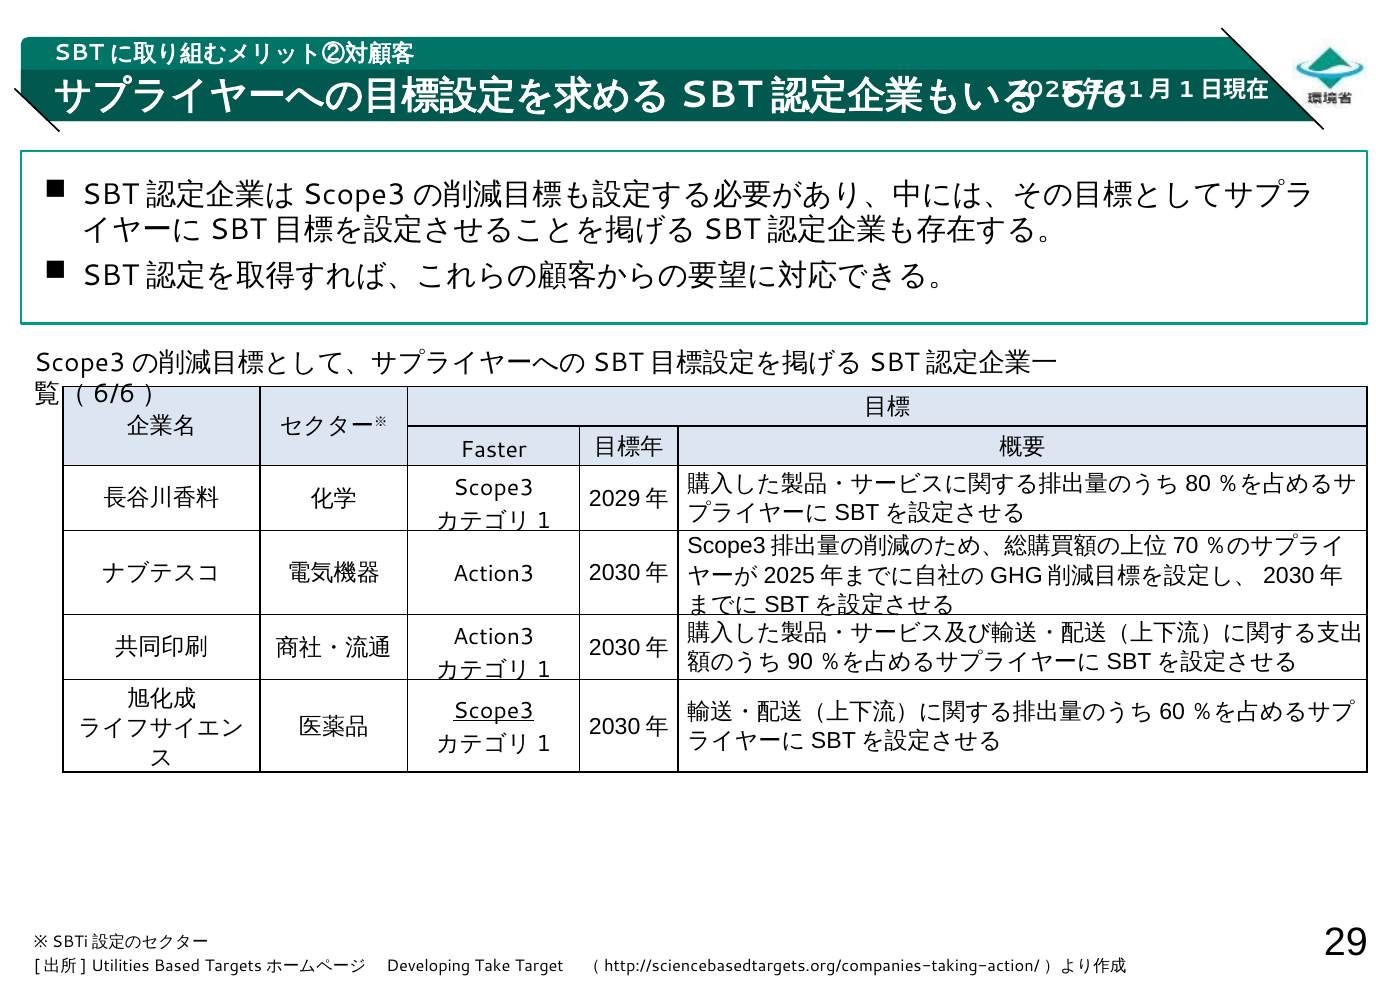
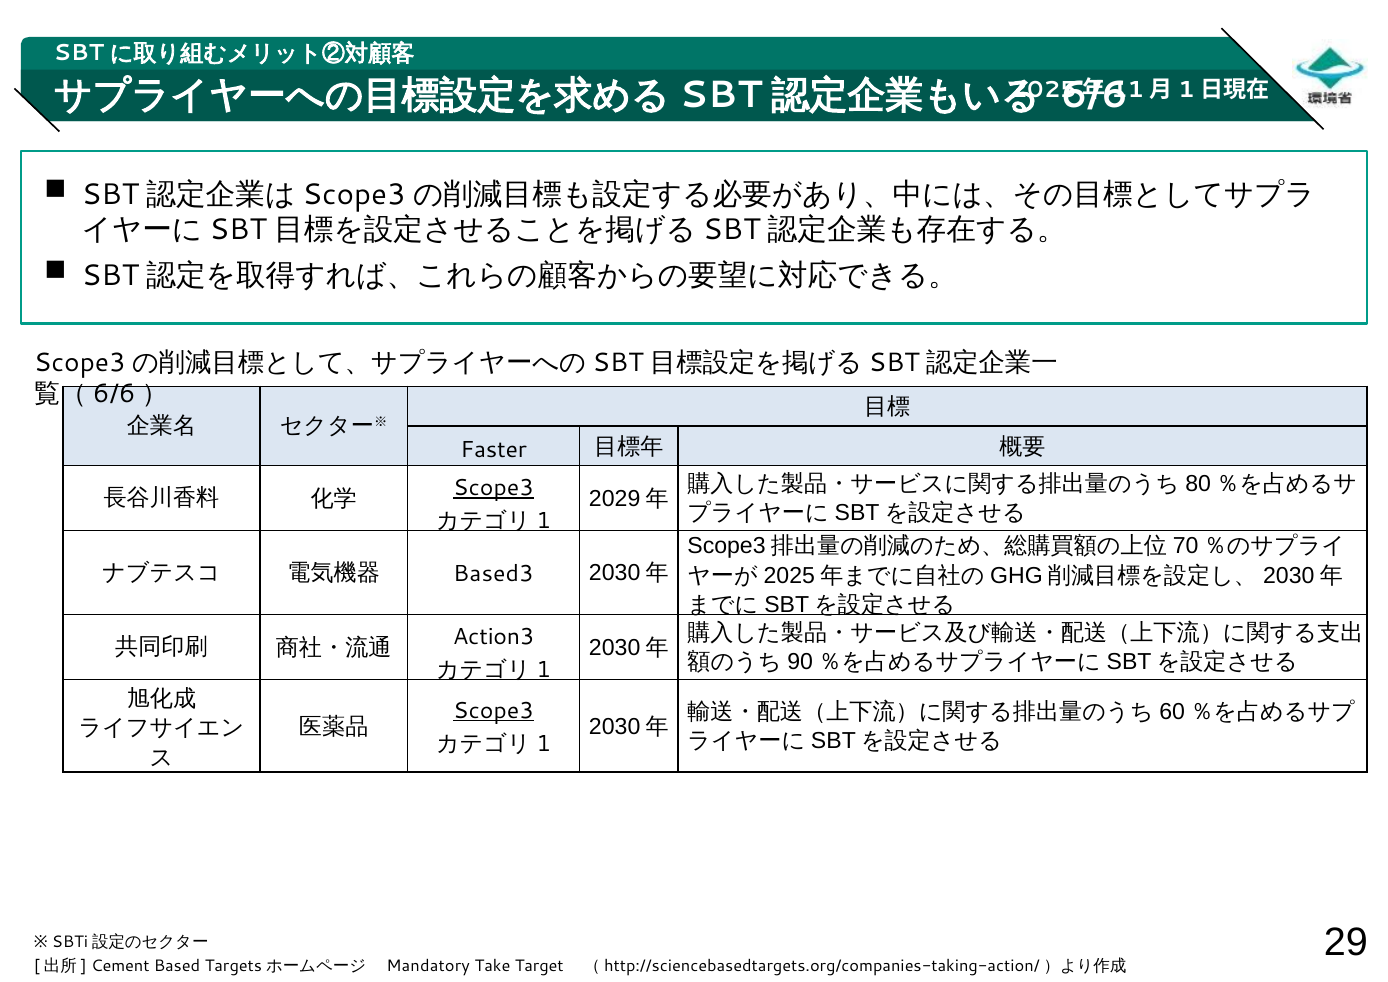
Scope3 underline: none -> present (494, 488)
Action3: Action3 -> Based3 (494, 573)
Utilities: Utilities -> Cement (120, 965)
Developing: Developing -> Mandatory (428, 965)
